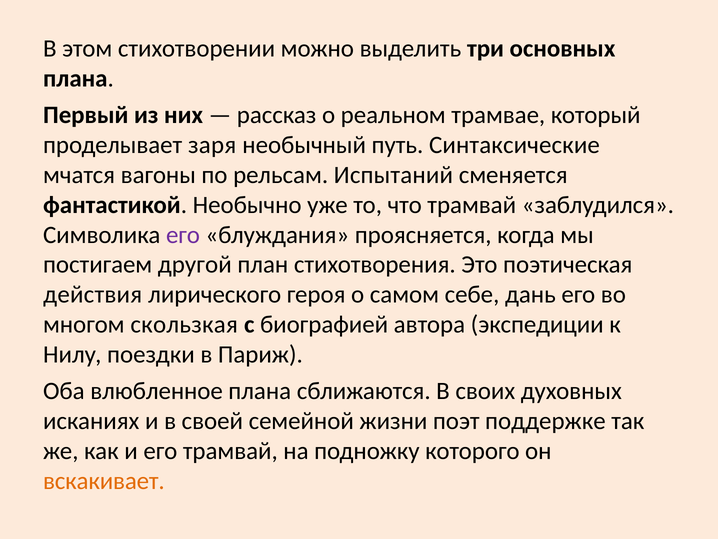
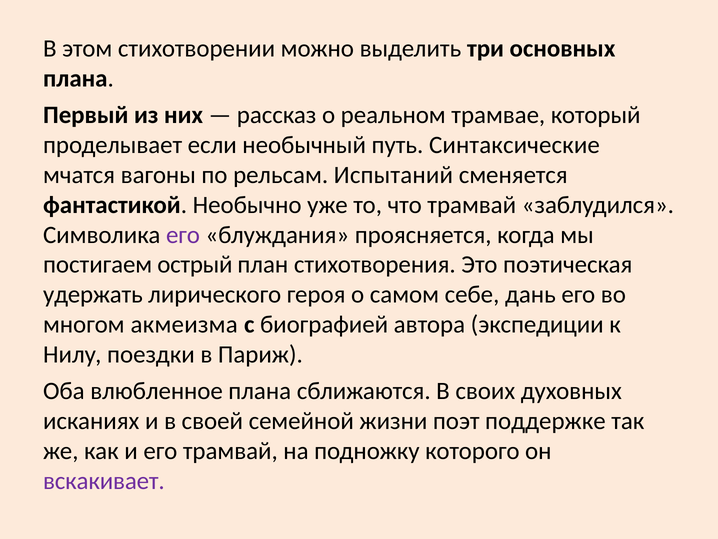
заря: заря -> если (212, 145)
другой: другой -> острый (195, 264)
действия: действия -> удержать (93, 294)
скользкая: скользкая -> акмеизма (184, 324)
вскакивает colour: orange -> purple (104, 481)
